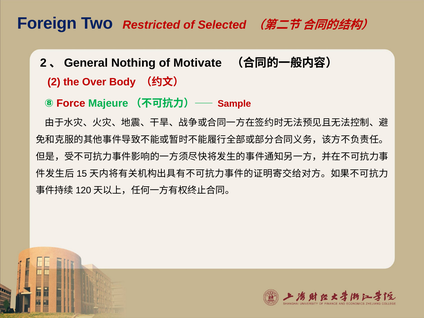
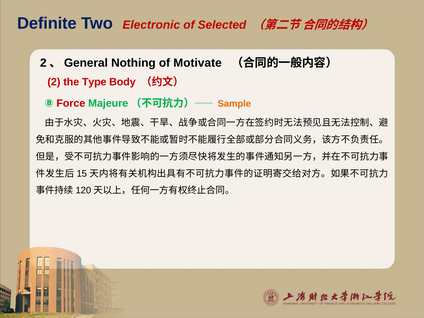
Foreign: Foreign -> Definite (47, 24)
Restricted: Restricted -> Electronic (151, 25)
Over: Over -> Type (94, 82)
Sample colour: red -> orange (234, 104)
